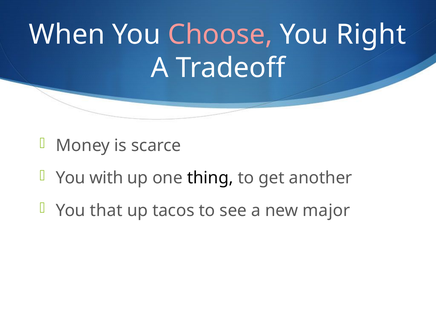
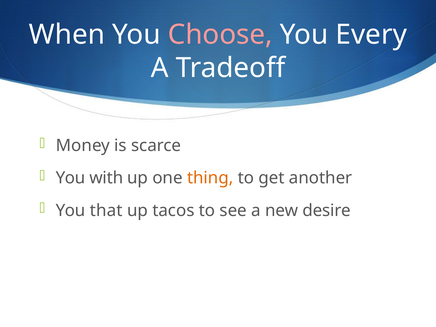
Right: Right -> Every (371, 35)
thing colour: black -> orange (210, 178)
major: major -> desire (327, 210)
